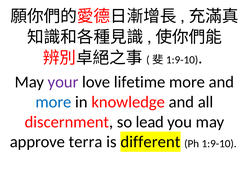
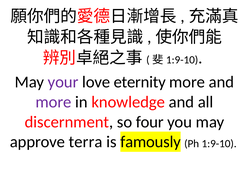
lifetime: lifetime -> eternity (140, 82)
more colour: blue -> purple (54, 102)
lead: lead -> four (150, 122)
different: different -> famously (151, 142)
